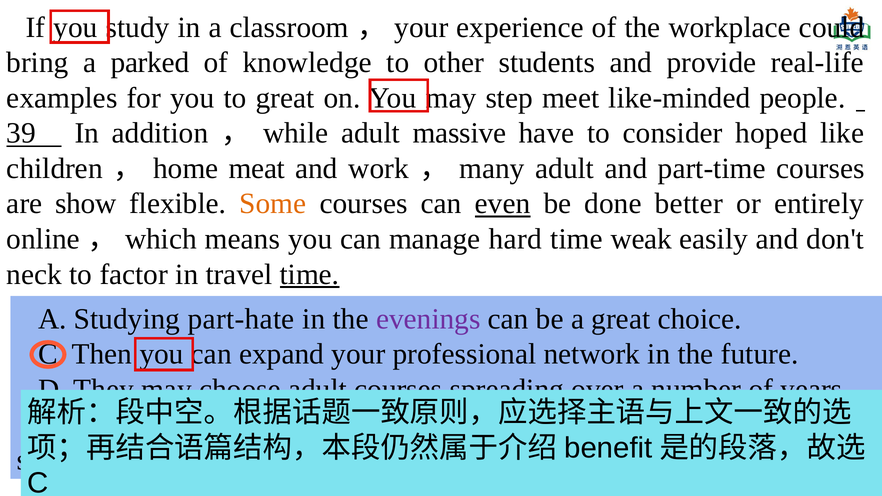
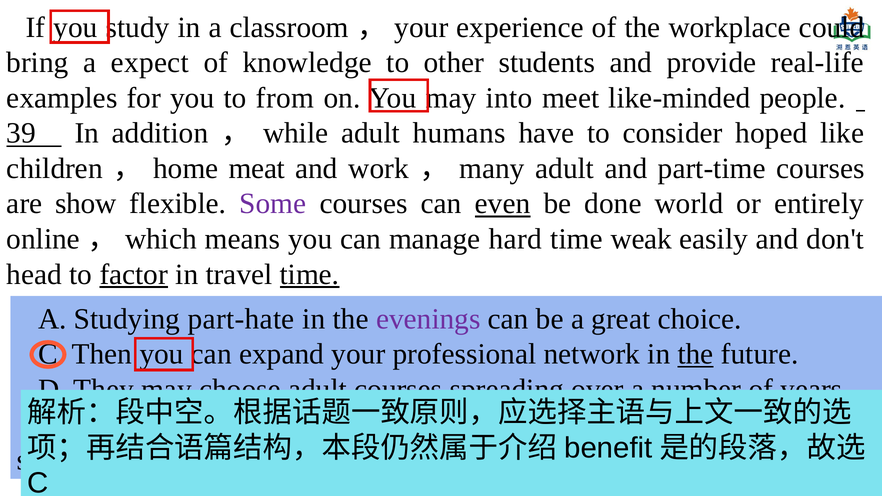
parked: parked -> expect (150, 63)
to great: great -> from (285, 98)
step: step -> into (509, 98)
massive: massive -> humans (459, 133)
Some colour: orange -> purple (273, 204)
better: better -> world (689, 204)
neck: neck -> head (34, 274)
factor underline: none -> present (134, 274)
the underline: none -> present (696, 354)
